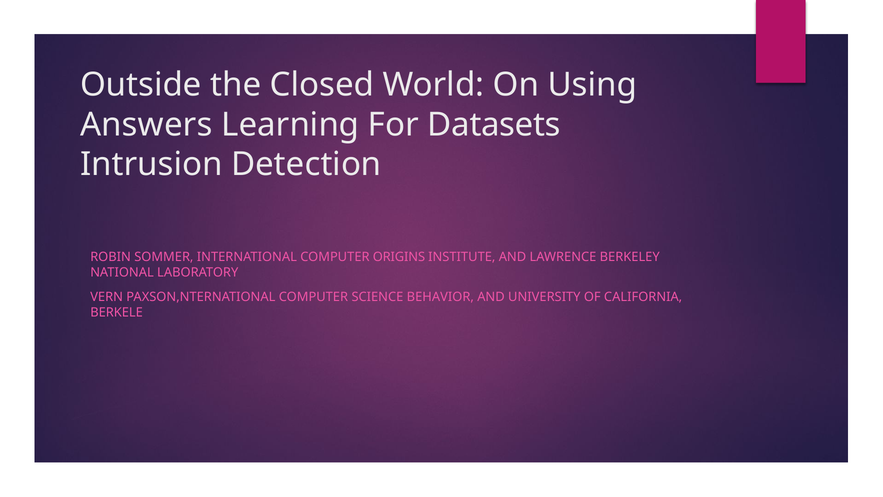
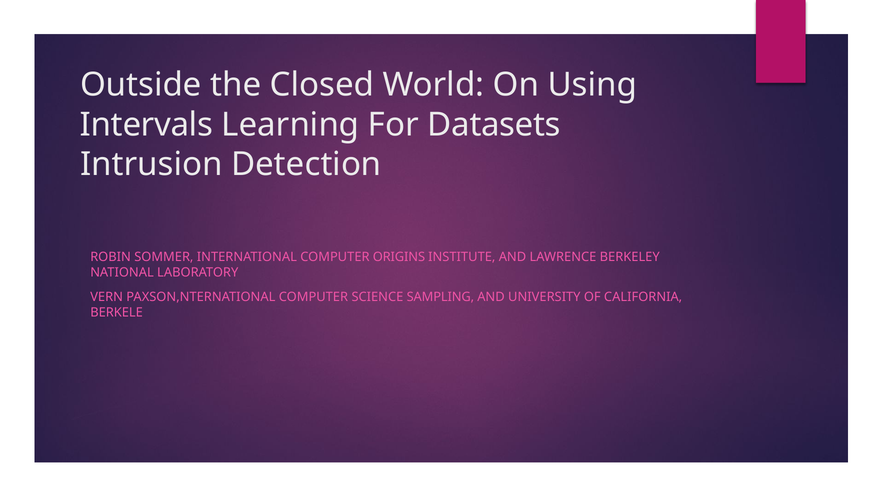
Answers: Answers -> Intervals (146, 125)
BEHAVIOR: BEHAVIOR -> SAMPLING (440, 297)
